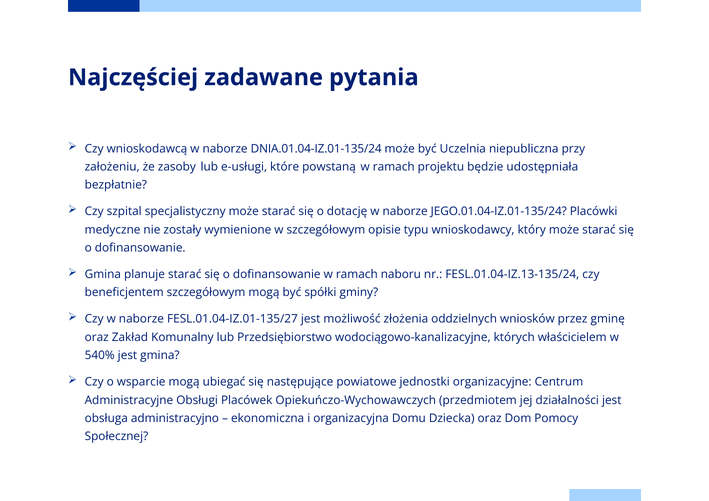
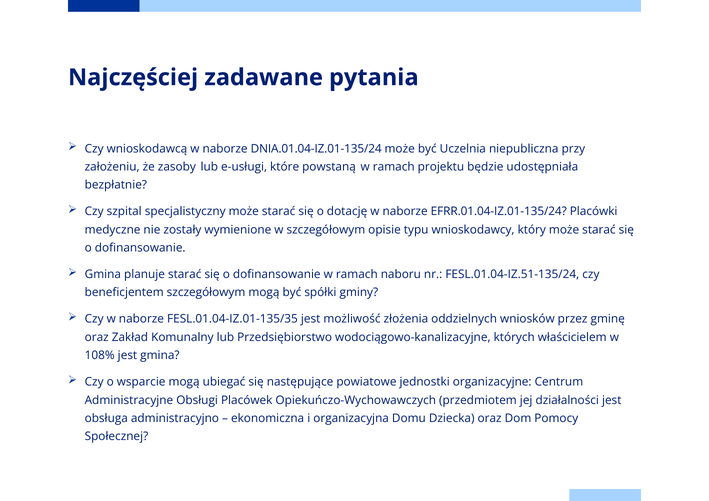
JEGO.01.04-IZ.01-135/24: JEGO.01.04-IZ.01-135/24 -> EFRR.01.04-IZ.01-135/24 (499, 212)
FESL.01.04-IZ.13-135/24: FESL.01.04-IZ.13-135/24 -> FESL.01.04-IZ.51-135/24 (512, 275)
FESL.01.04-IZ.01-135/27: FESL.01.04-IZ.01-135/27 -> FESL.01.04-IZ.01-135/35 (232, 319)
540%: 540% -> 108% (100, 356)
